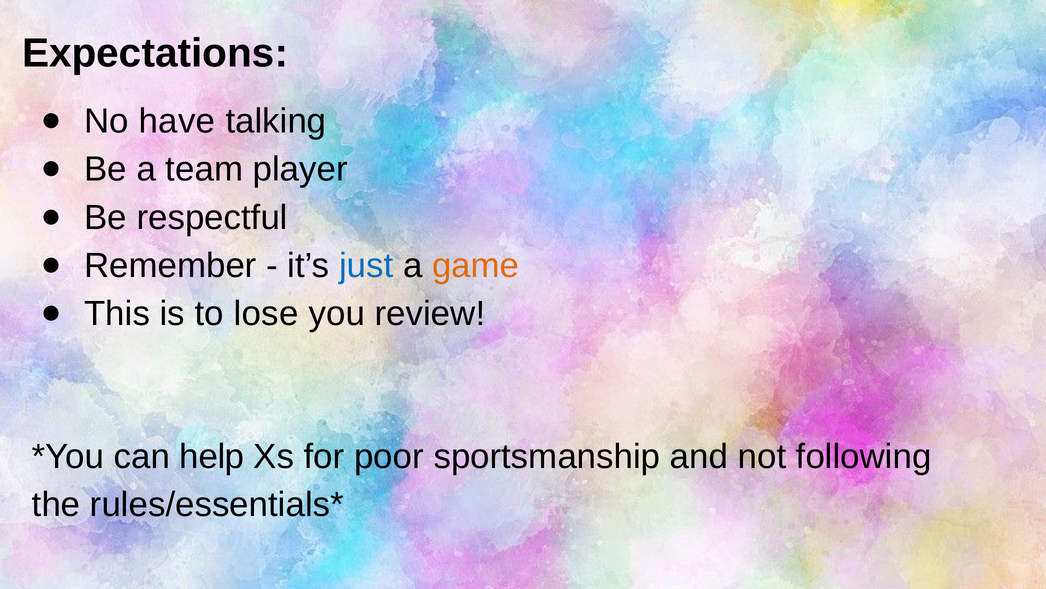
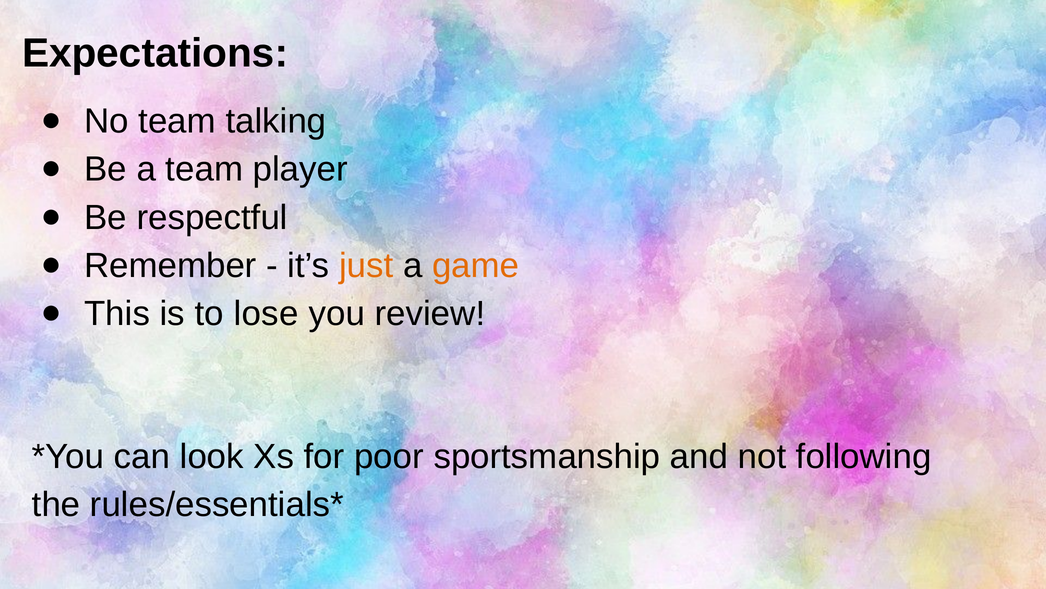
No have: have -> team (177, 121)
just colour: blue -> orange (366, 265)
help: help -> look (212, 456)
